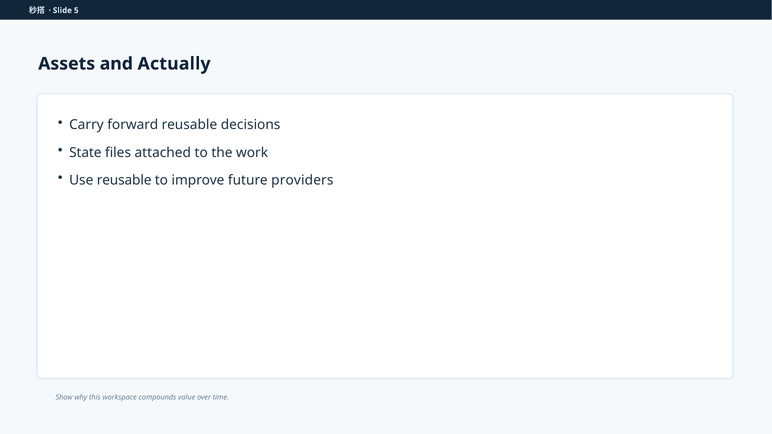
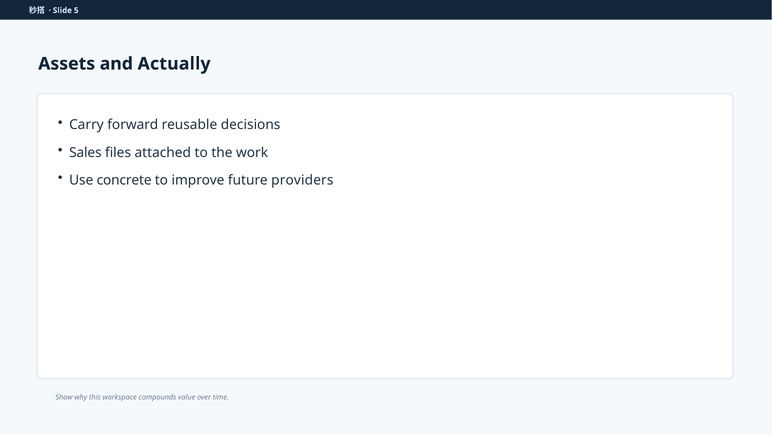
State: State -> Sales (85, 153)
Use reusable: reusable -> concrete (124, 180)
